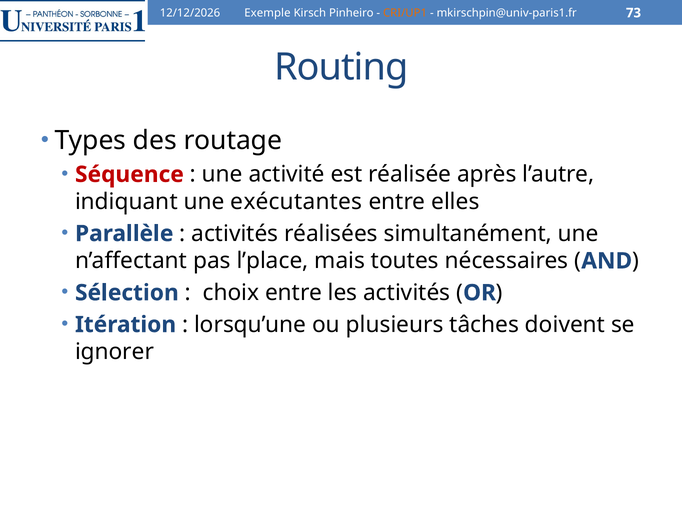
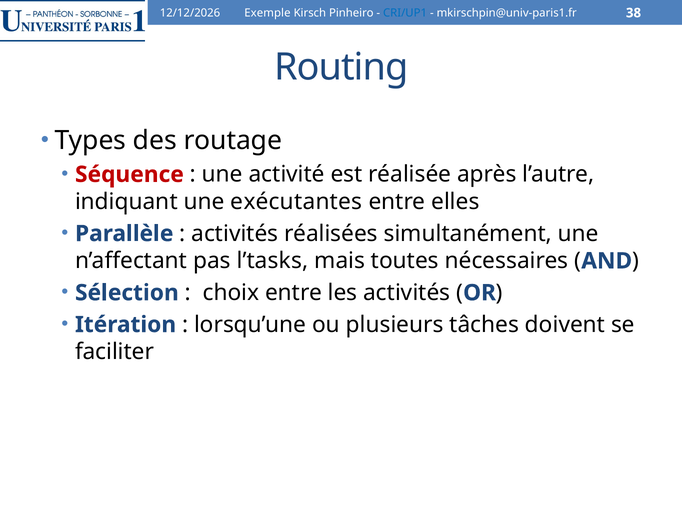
CRI/UP1 colour: orange -> blue (405, 13)
73: 73 -> 38 (634, 13)
l’place: l’place -> l’tasks (272, 261)
ignorer: ignorer -> faciliter (115, 352)
